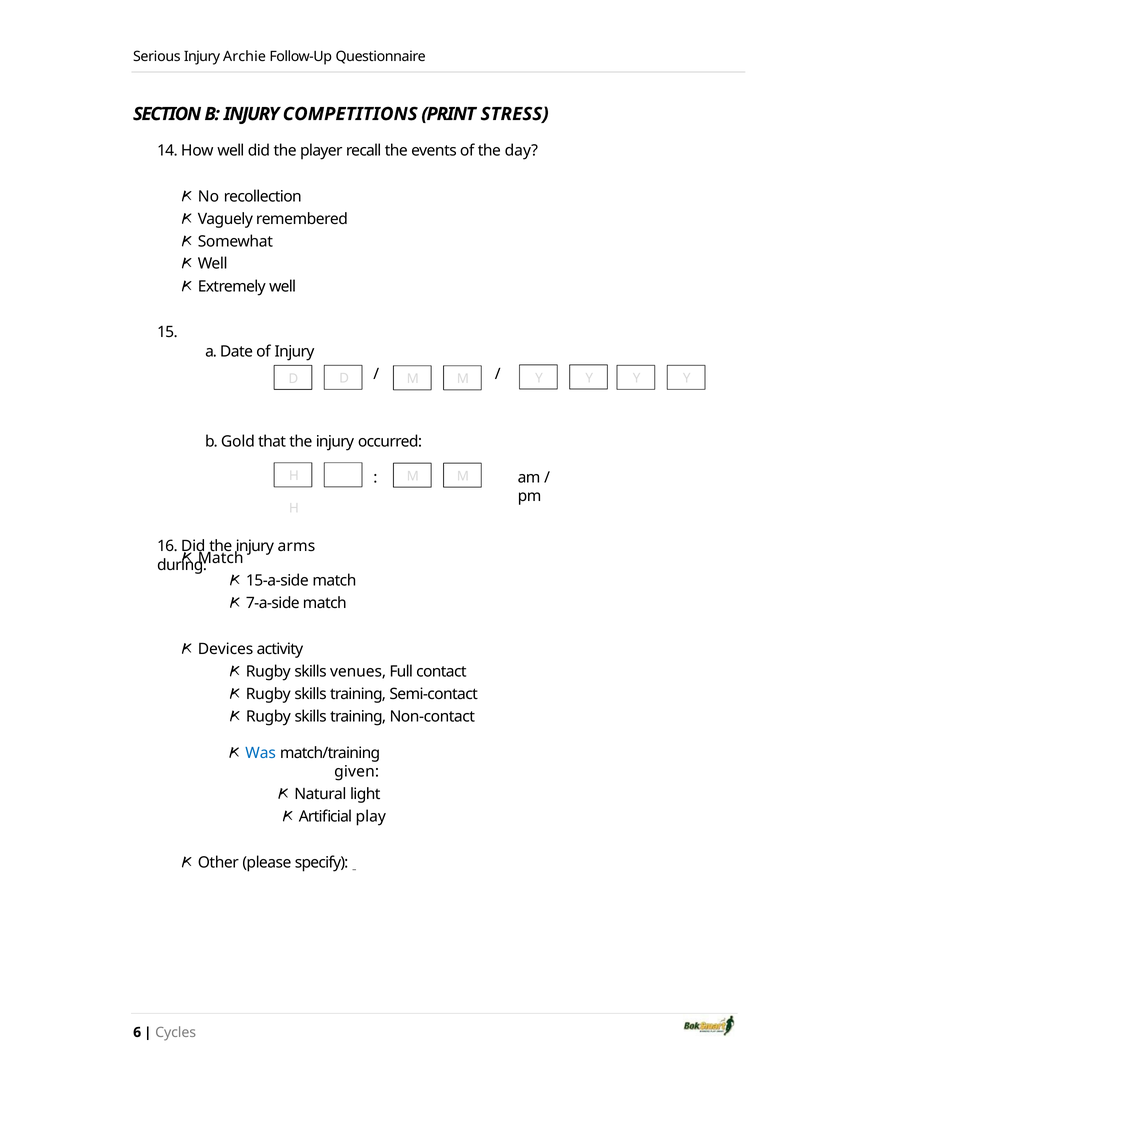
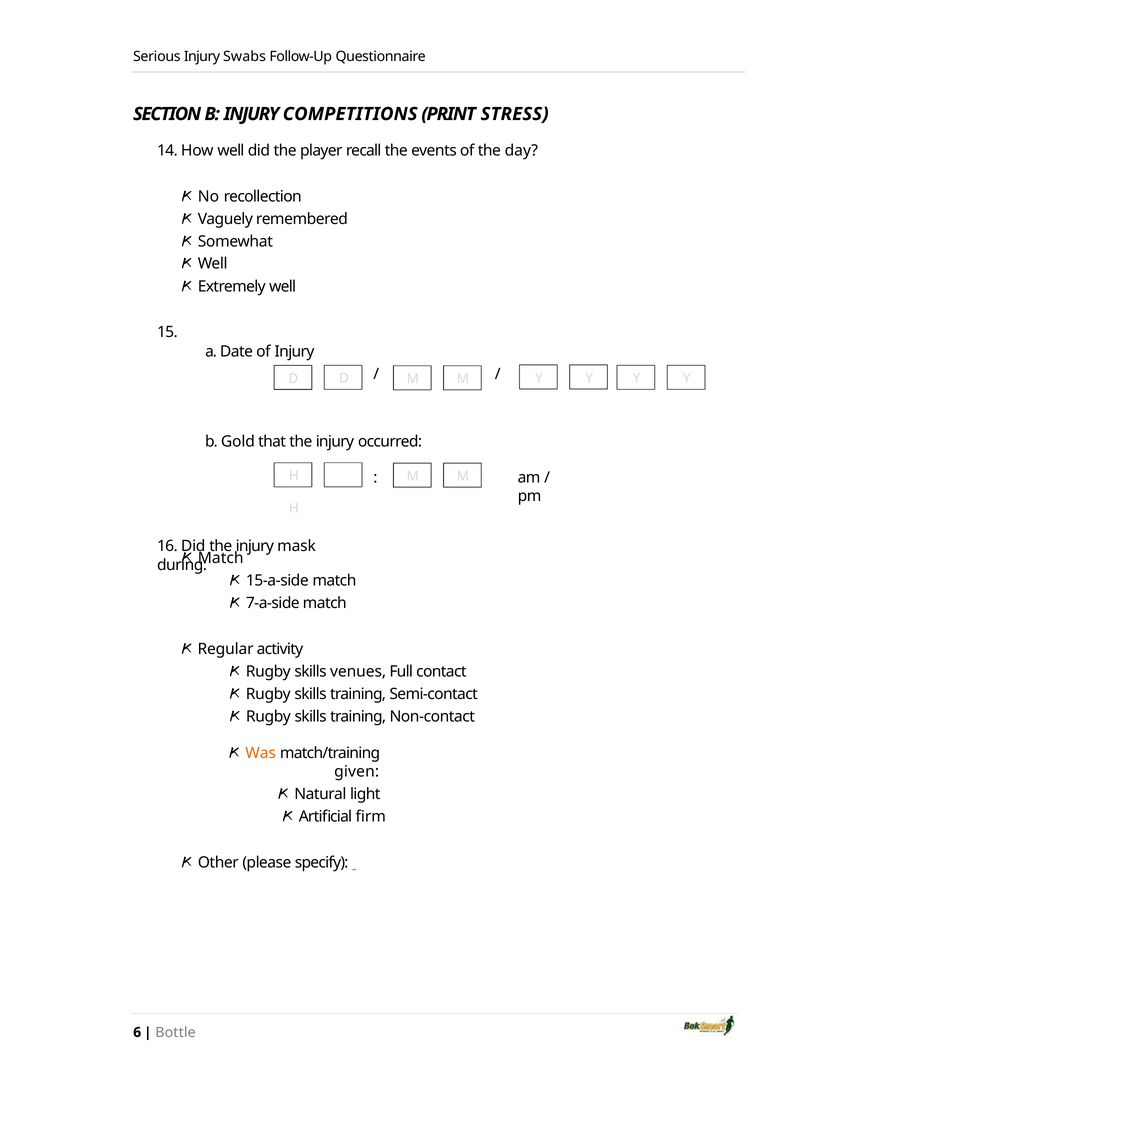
Archie: Archie -> Swabs (245, 56)
arms: arms -> mask (297, 546)
Devices: Devices -> Regular (226, 649)
Was colour: blue -> orange (261, 753)
play: play -> firm (371, 817)
Cycles: Cycles -> Bottle (175, 1032)
